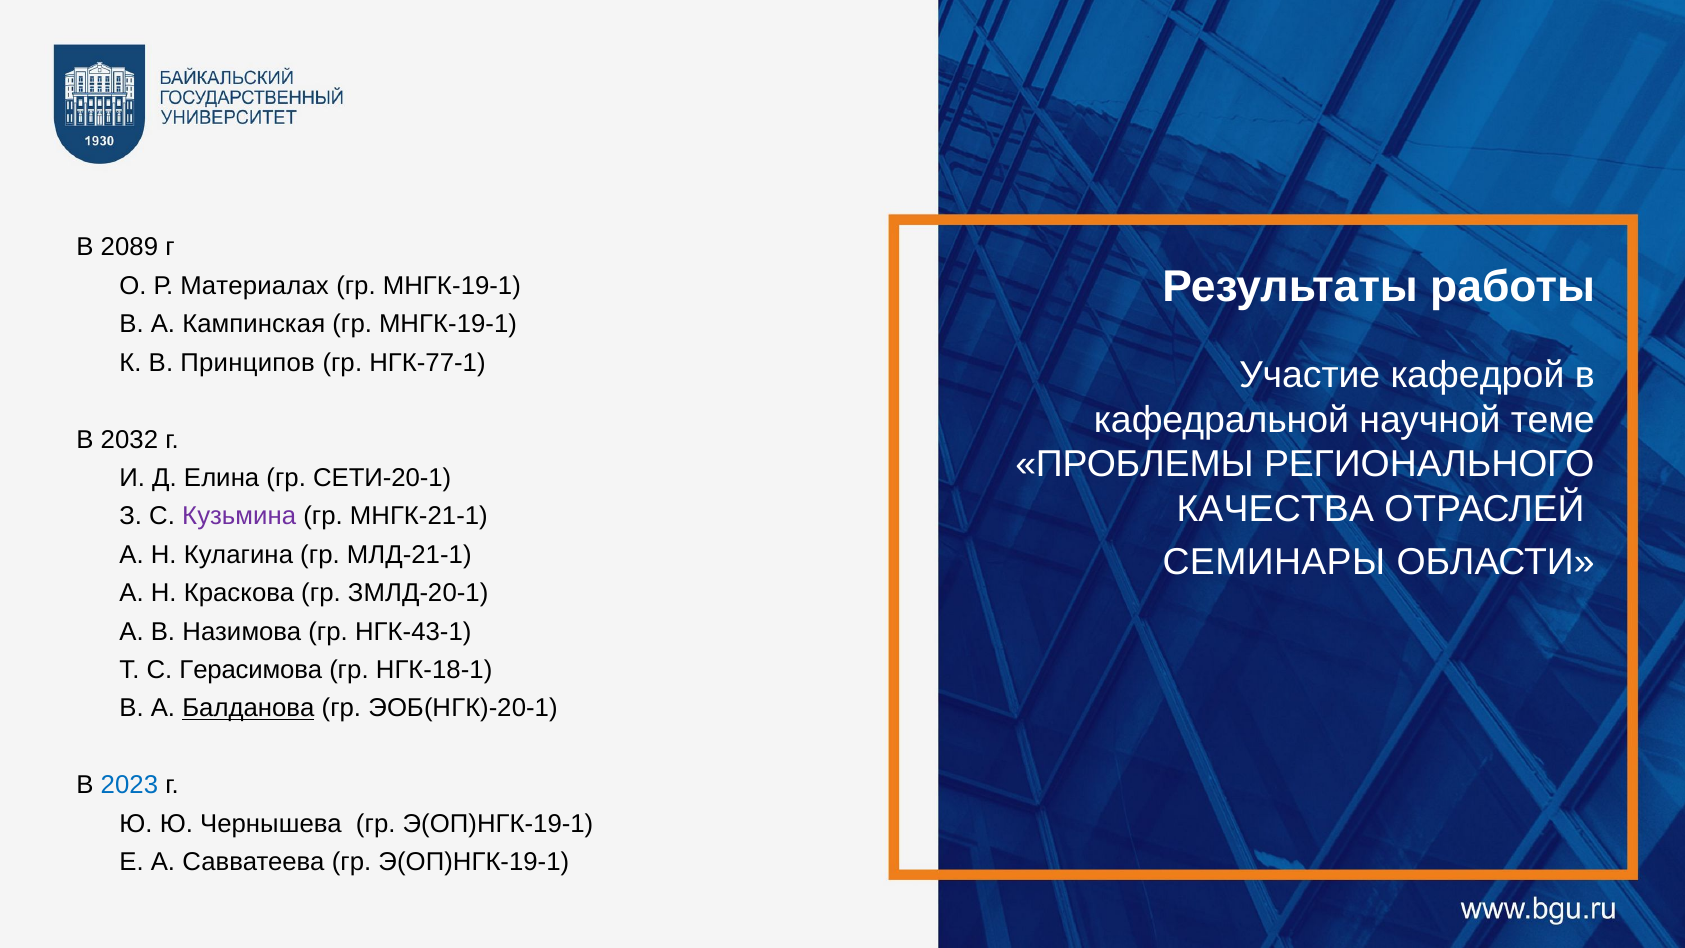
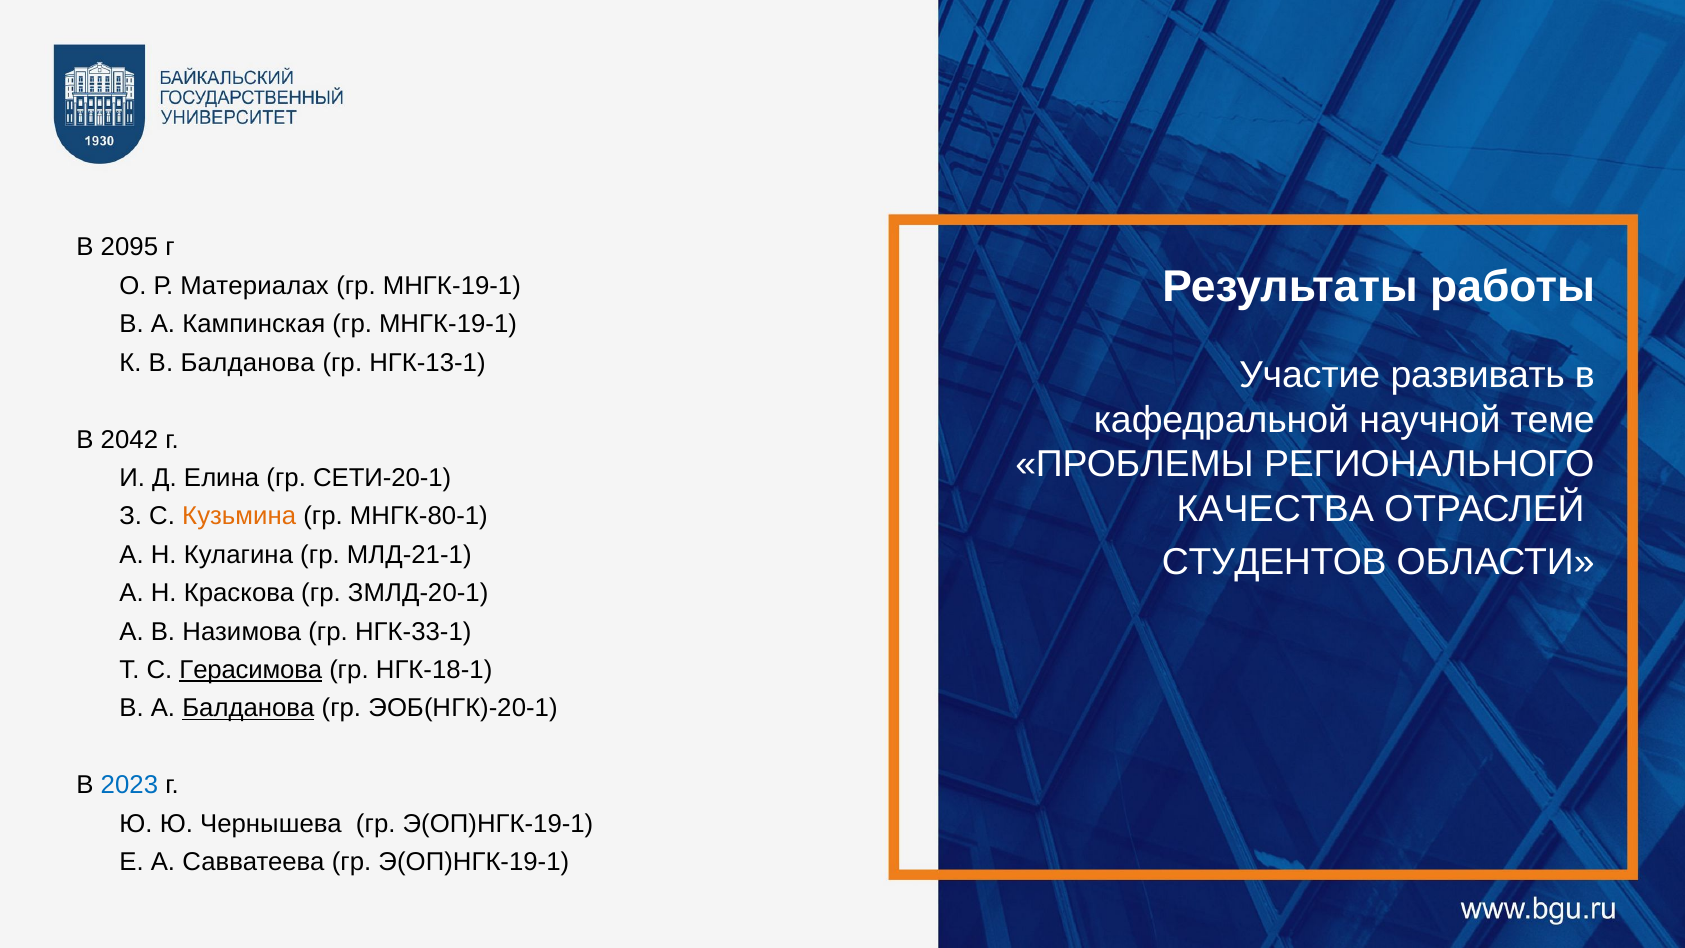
2089: 2089 -> 2095 (129, 247)
В Принципов: Принципов -> Балданова (248, 363)
НГК-77-1: НГК-77-1 -> НГК-13-1 (427, 363)
кафедрой: кафедрой -> развивать (1478, 375)
2032: 2032 -> 2042 (129, 439)
Кузьмина colour: purple -> orange (239, 516)
МНГК-21-1: МНГК-21-1 -> МНГК-80-1 (419, 516)
СЕМИНАРЫ: СЕМИНАРЫ -> СТУДЕНТОВ (1274, 562)
НГК-43-1: НГК-43-1 -> НГК-33-1 (413, 632)
Герасимова underline: none -> present (251, 670)
